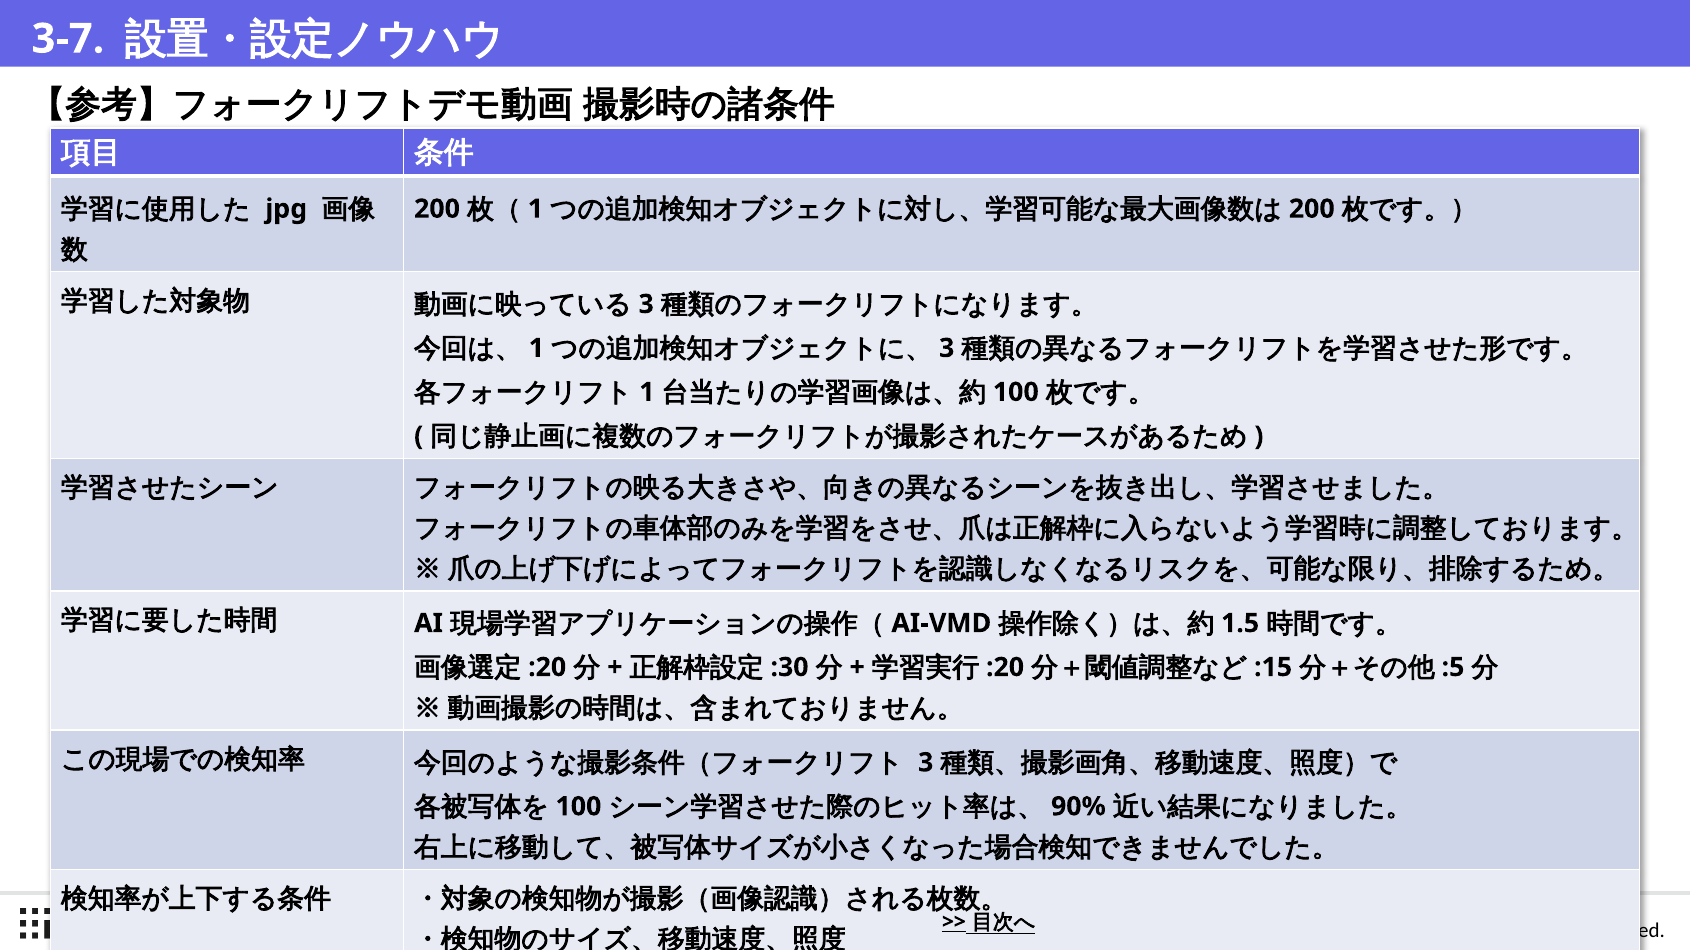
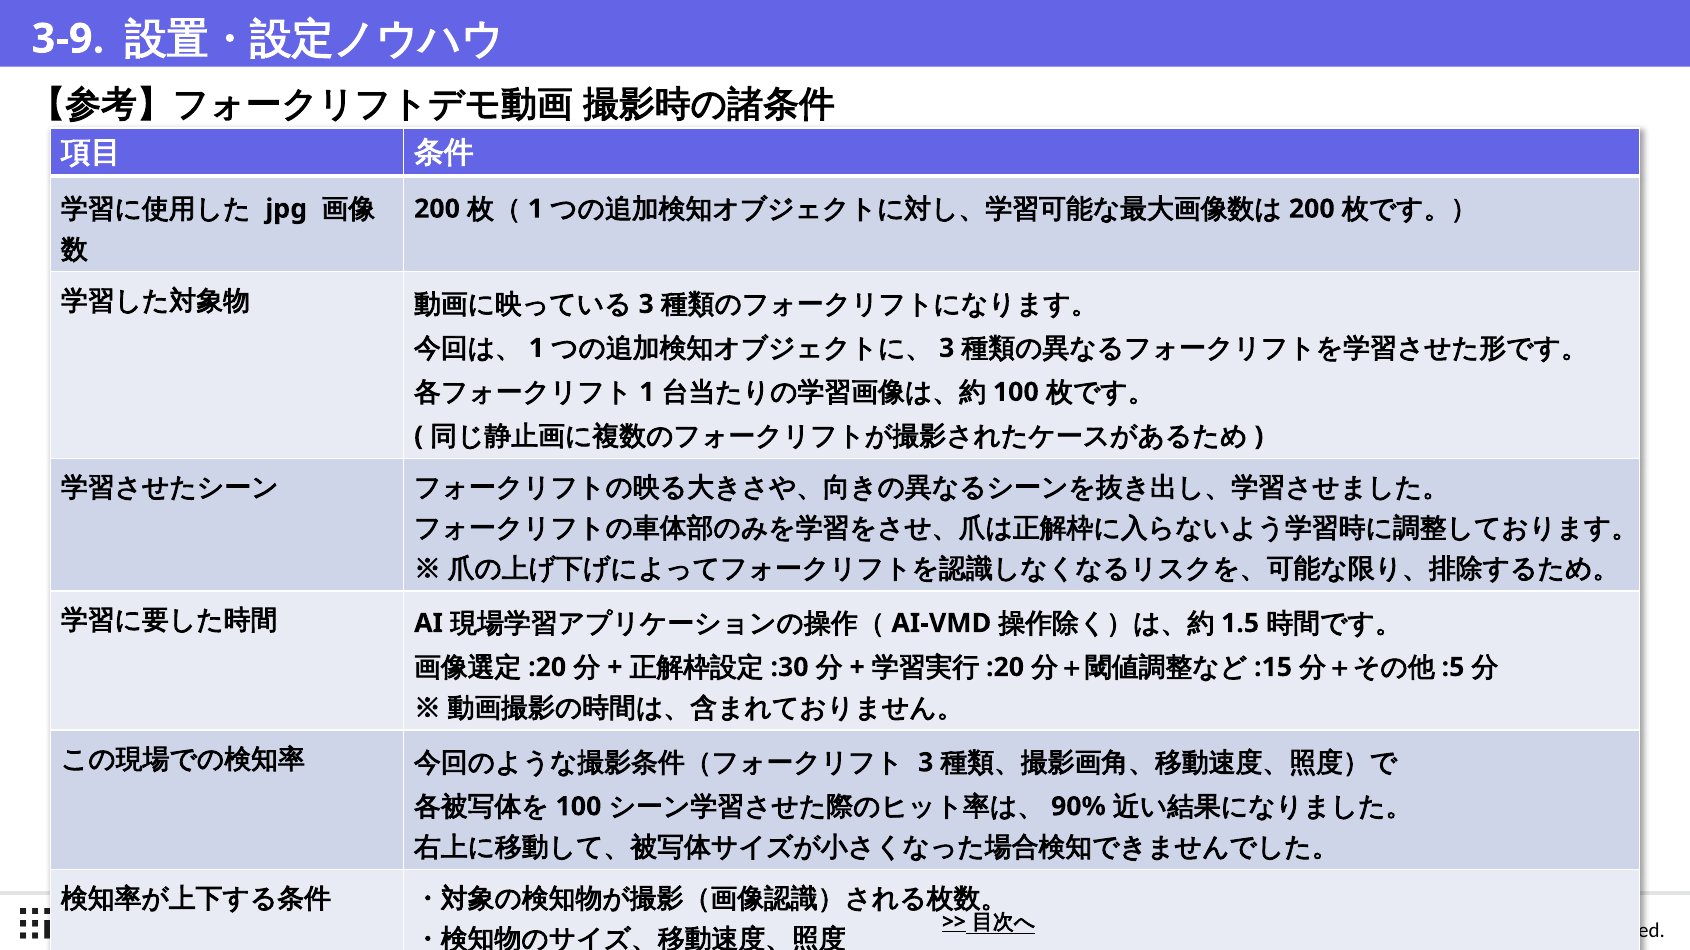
3-7: 3-7 -> 3-9 (68, 39)
